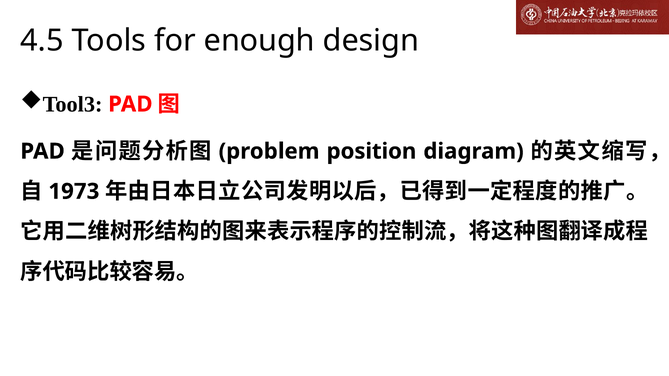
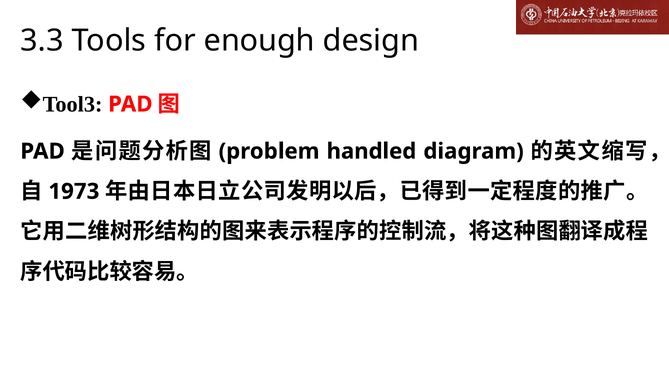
4.5: 4.5 -> 3.3 (42, 41)
position: position -> handled (371, 151)
